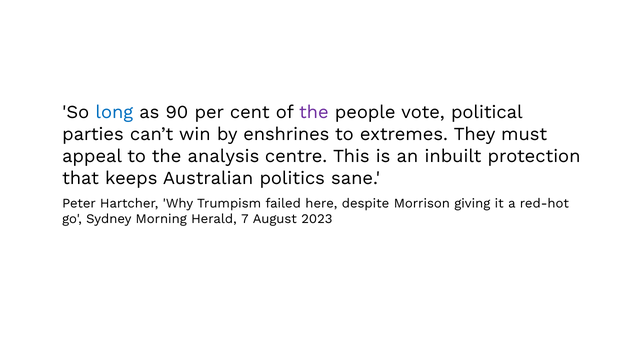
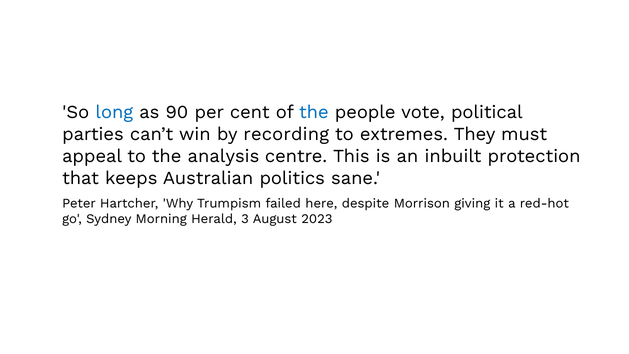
the colour: purple -> blue (314, 112)
enshrines: enshrines -> recording (286, 134)
7: 7 -> 3 (245, 219)
